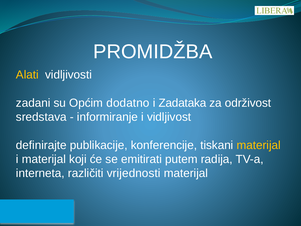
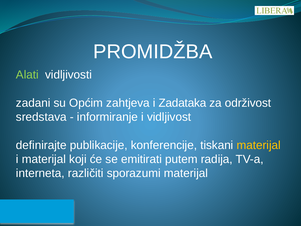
Alati colour: yellow -> light green (27, 75)
dodatno: dodatno -> zahtjeva (128, 103)
vrijednosti: vrijednosti -> sporazumi (134, 173)
